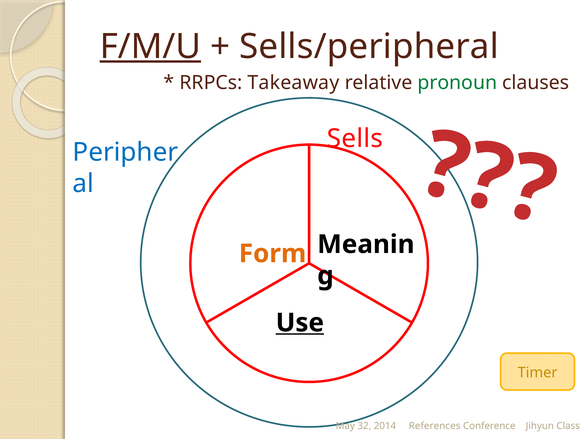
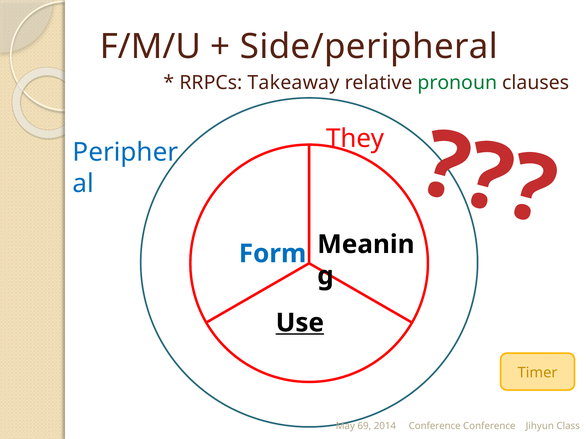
F/M/U underline: present -> none (150, 47)
Sells/peripheral: Sells/peripheral -> Side/peripheral (369, 47)
Sells: Sells -> They (355, 139)
Form colour: orange -> blue (273, 254)
32: 32 -> 69 (364, 427)
2014 References: References -> Conference (435, 427)
